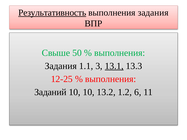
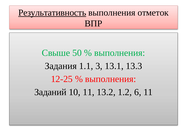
задания: задания -> отметок (153, 13)
13.1 underline: present -> none (114, 66)
10 10: 10 -> 11 (89, 92)
